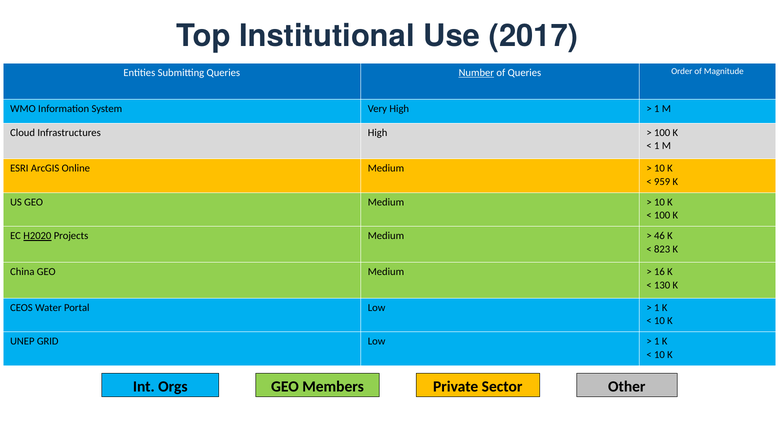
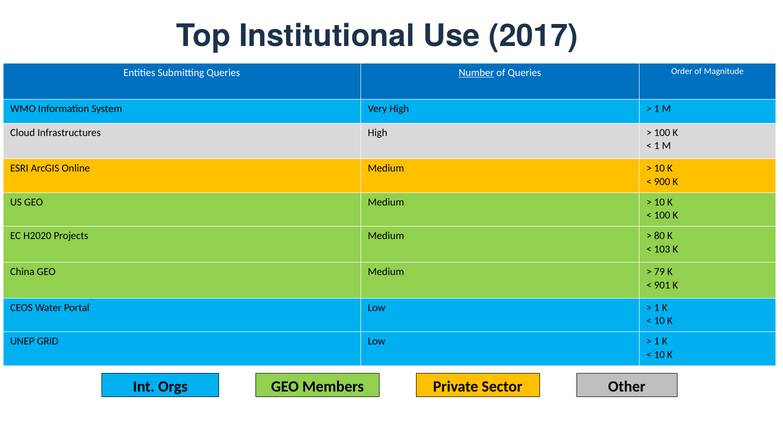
959: 959 -> 900 (662, 181)
H2020 underline: present -> none (37, 236)
46: 46 -> 80 (659, 236)
823: 823 -> 103 (662, 249)
16: 16 -> 79 (659, 271)
130: 130 -> 901 (662, 285)
